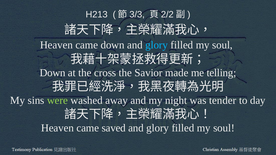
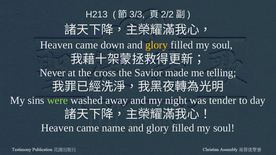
glory colour: light blue -> yellow (157, 45)
Down: Down -> Never (53, 73)
saved: saved -> name (114, 128)
